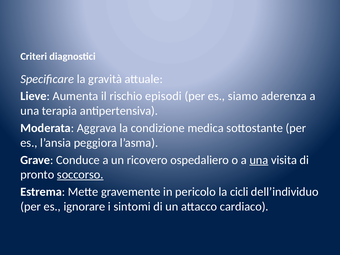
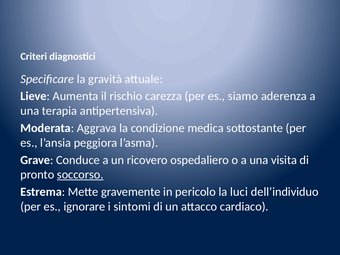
episodi: episodi -> carezza (164, 96)
una underline: present -> none (259, 160)
cicli: cicli -> luci (239, 192)
